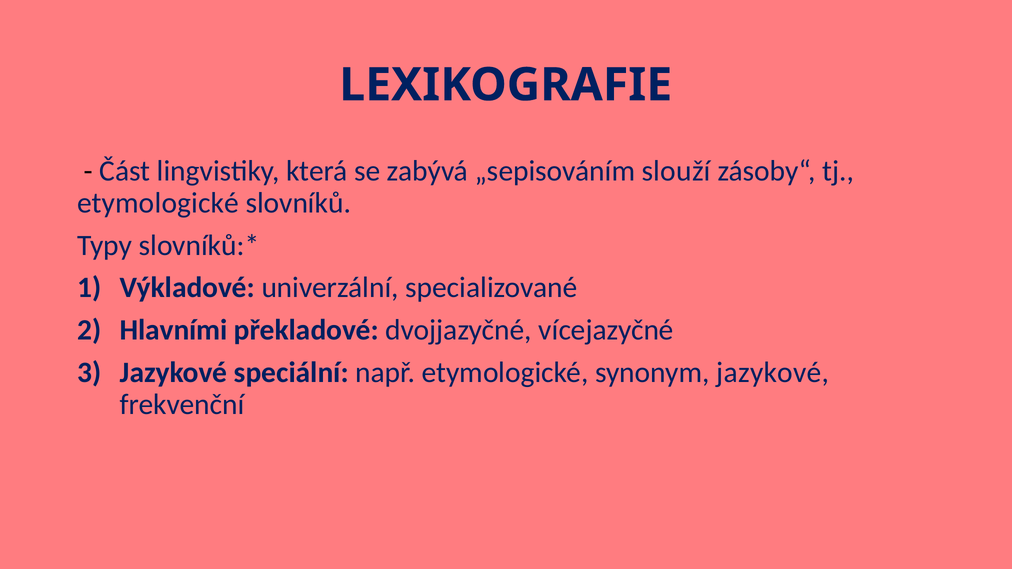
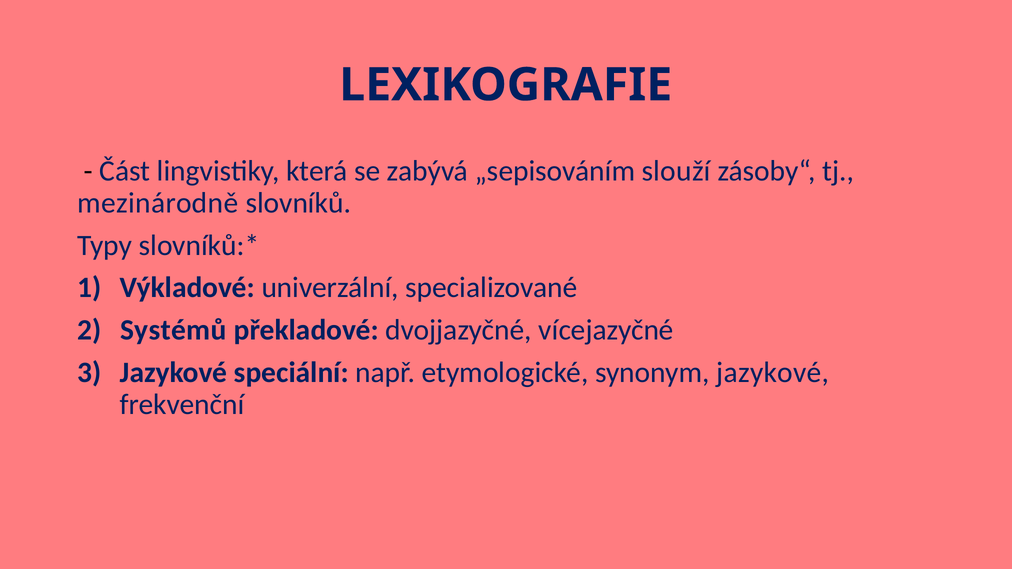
etymologické: etymologické -> mezinárodně (158, 203)
Hlavními: Hlavními -> Systémů (173, 330)
